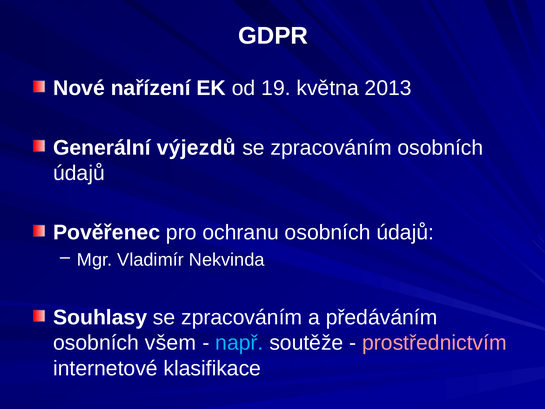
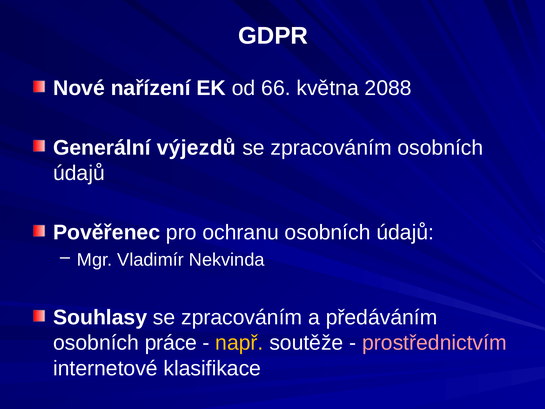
19: 19 -> 66 (276, 88)
2013: 2013 -> 2088 (388, 88)
všem: všem -> práce (171, 343)
např colour: light blue -> yellow (239, 343)
